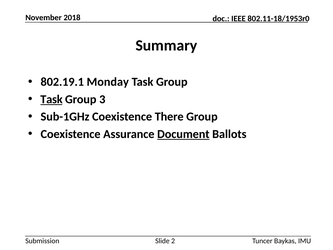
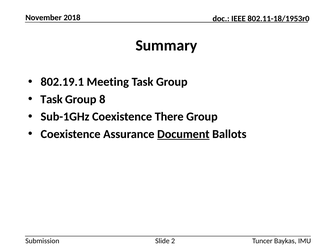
Monday: Monday -> Meeting (108, 82)
Task underline: present -> none (52, 99)
3: 3 -> 8 (102, 99)
